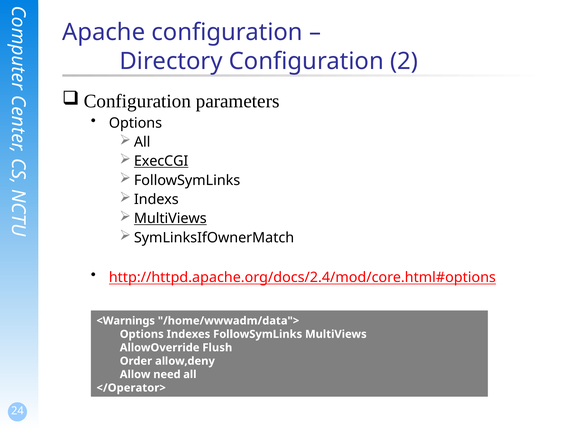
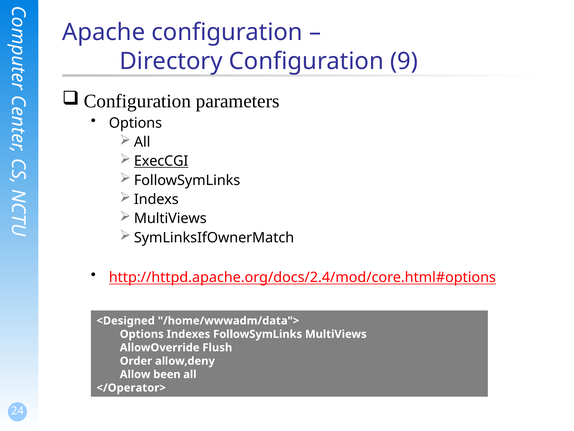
2: 2 -> 9 (404, 61)
MultiViews underline: present -> none (170, 218)
<Warnings: <Warnings -> <Designed (126, 320)
need: need -> been (167, 374)
